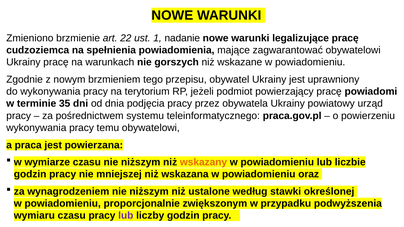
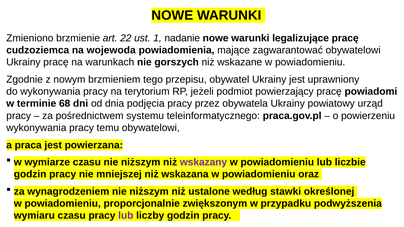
spełnienia: spełnienia -> wojewoda (111, 50)
35: 35 -> 68 (65, 104)
wskazany colour: orange -> purple (204, 162)
